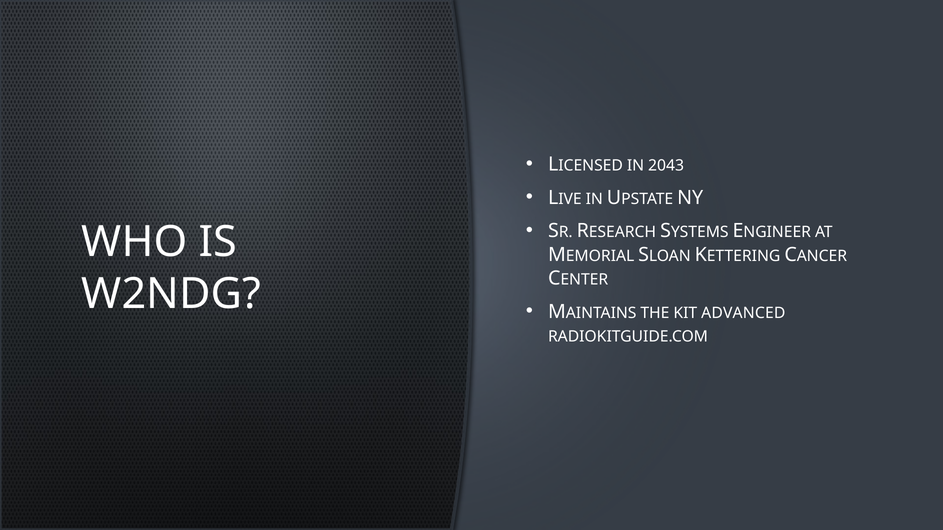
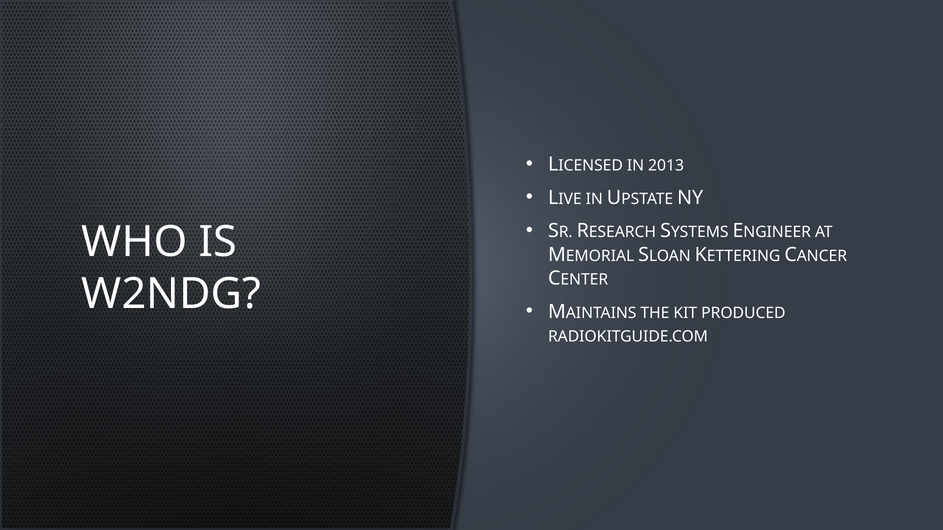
2043: 2043 -> 2013 (666, 166)
ADVANCED: ADVANCED -> PRODUCED (743, 313)
